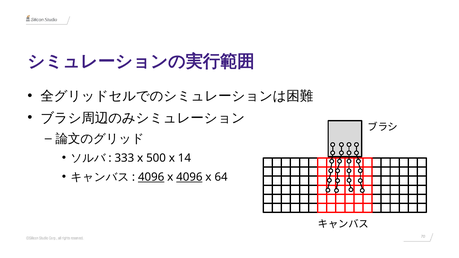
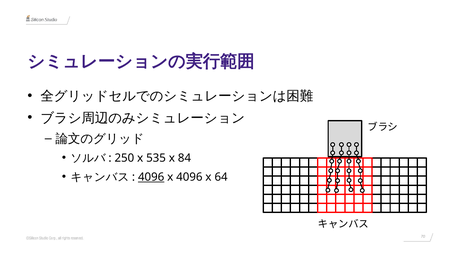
333: 333 -> 250 (124, 158)
500: 500 -> 535 (156, 158)
14: 14 -> 84 (184, 158)
4096 underline: present -> none (189, 177)
